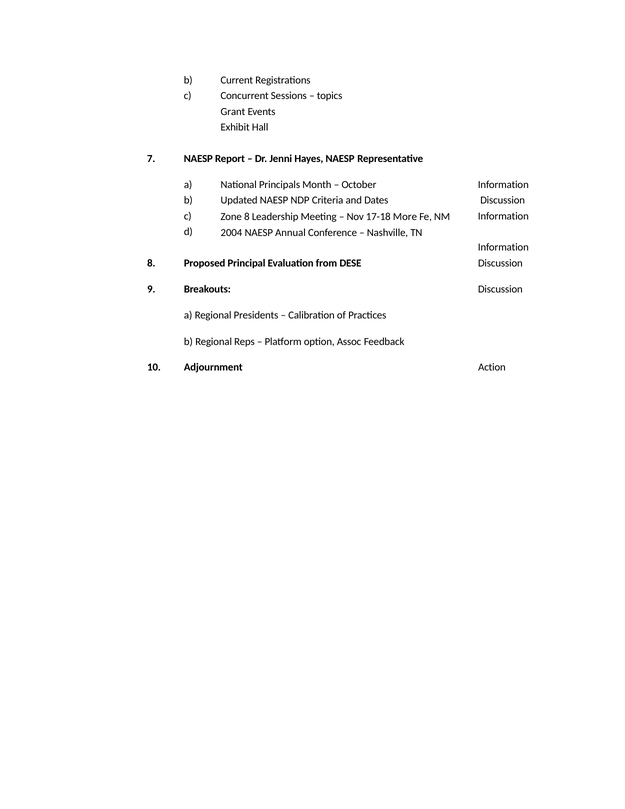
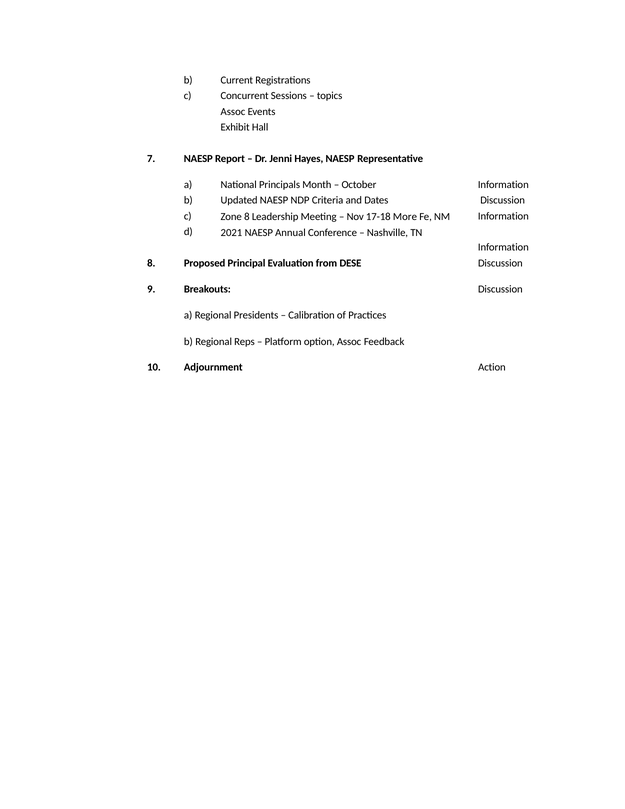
Grant: Grant -> Assoc (233, 111)
2004: 2004 -> 2021 (231, 233)
